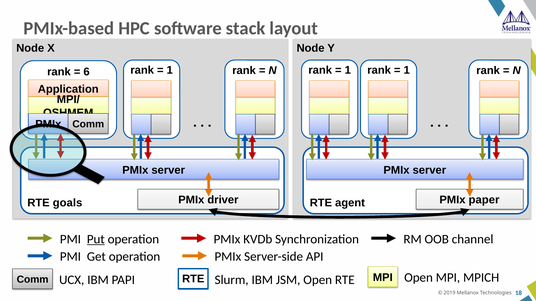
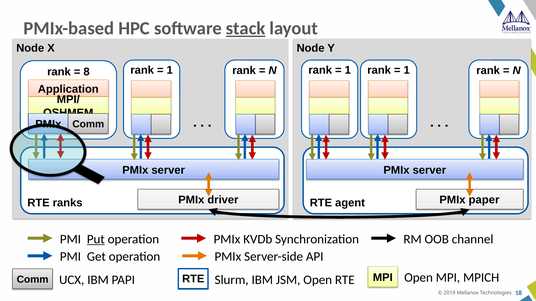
stack underline: none -> present (246, 28)
6: 6 -> 8 (87, 72)
goals: goals -> ranks (68, 203)
